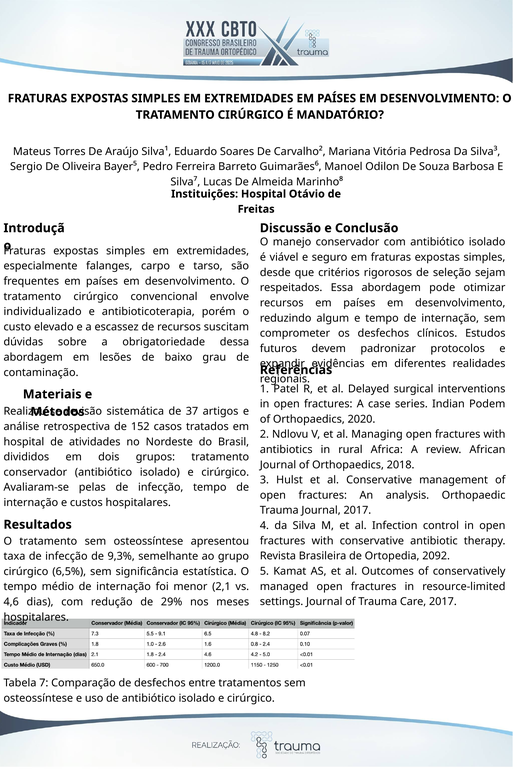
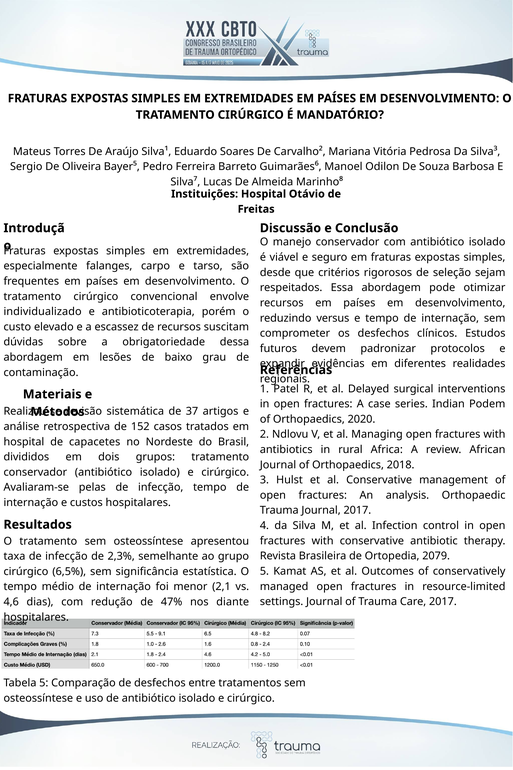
algum: algum -> versus (333, 318)
atividades: atividades -> capacetes (95, 442)
2092: 2092 -> 2079 (436, 556)
9,3%: 9,3% -> 2,3% (121, 556)
29%: 29% -> 47% (172, 602)
meses: meses -> diante (233, 602)
Tabela 7: 7 -> 5 (44, 683)
